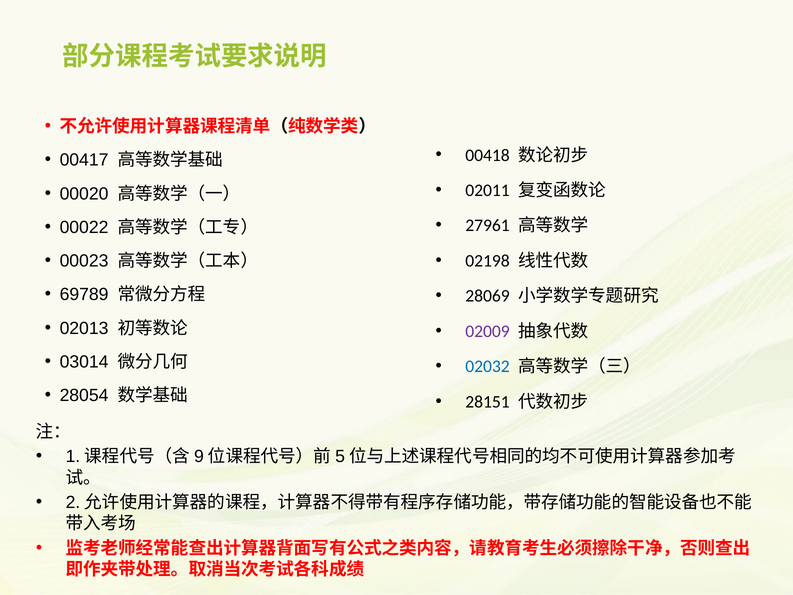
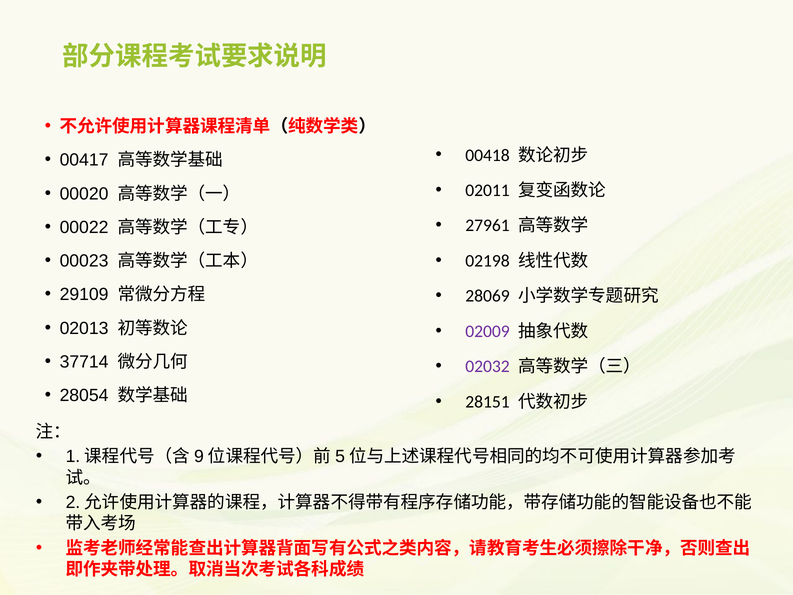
69789: 69789 -> 29109 (84, 295)
03014: 03014 -> 37714 (84, 362)
02032 colour: blue -> purple (488, 366)
